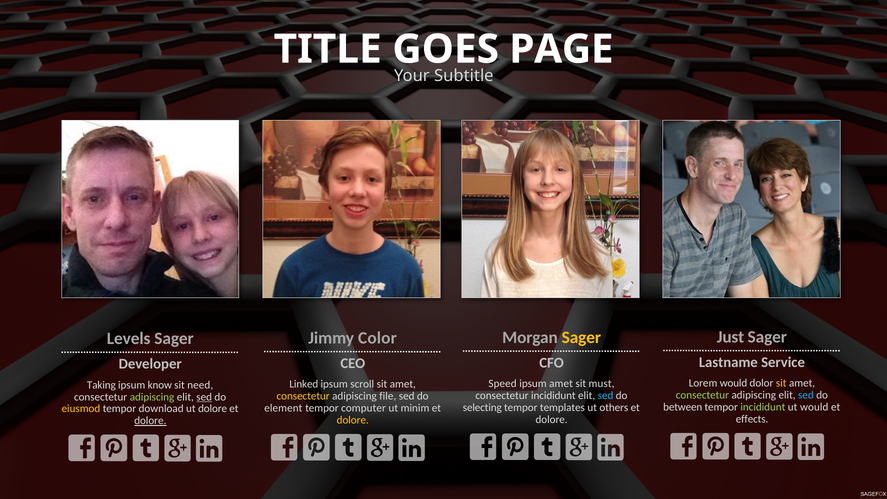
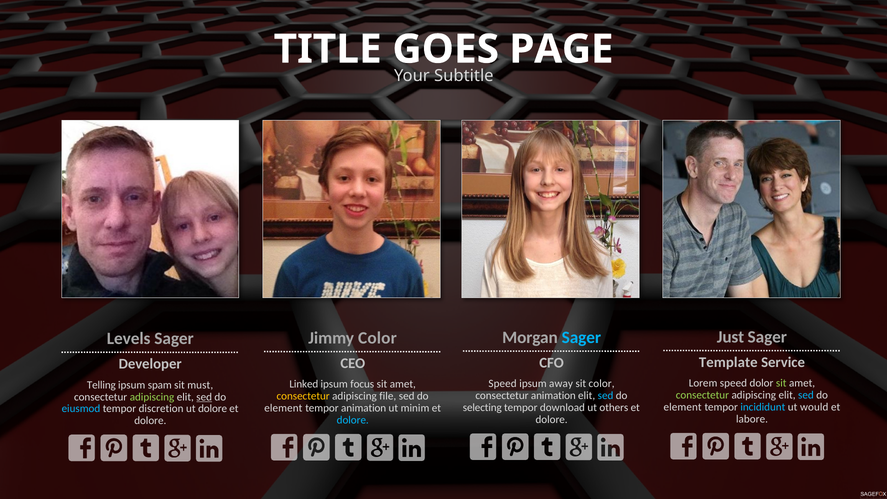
Sager colour: yellow -> light blue (581, 337)
Lastname: Lastname -> Template (728, 362)
Lorem would: would -> speed (733, 383)
sit colour: yellow -> light green (781, 383)
ipsum amet: amet -> away (561, 384)
sit must: must -> color (602, 384)
scroll: scroll -> focus (362, 384)
Taking: Taking -> Telling (101, 385)
know: know -> spam (160, 385)
need: need -> must (200, 385)
consectetur incididunt: incididunt -> animation (553, 396)
between: between -> element (683, 407)
incididunt colour: light green -> light blue (763, 407)
templates: templates -> download (562, 408)
tempor computer: computer -> animation (364, 408)
eiusmod colour: yellow -> light blue (81, 409)
download: download -> discretion (161, 409)
effects: effects -> labore (752, 419)
dolore colour: yellow -> light blue (353, 420)
dolore underline: present -> none (150, 421)
